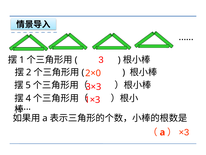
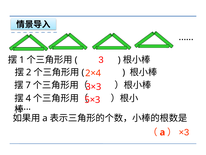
2×0: 2×0 -> 2×4 (93, 73)
5: 5 -> 7 (28, 85)
1×3: 1×3 -> 5×3 (93, 100)
